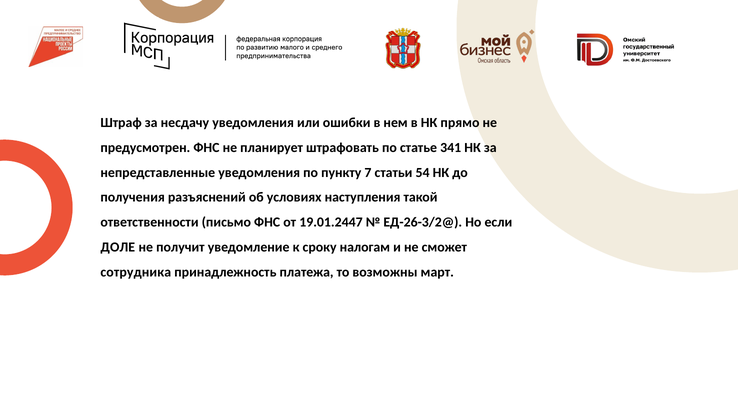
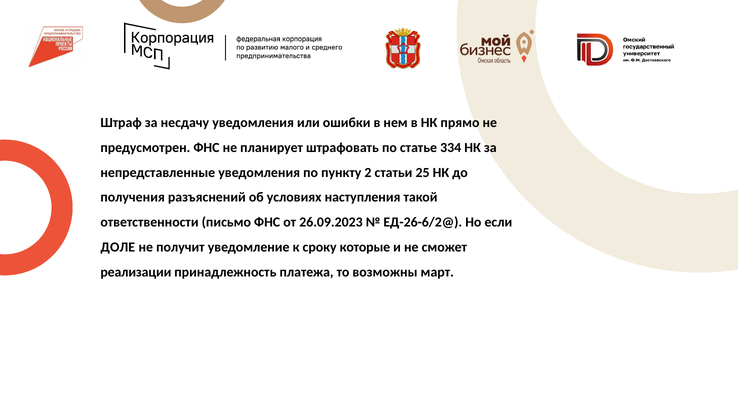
341: 341 -> 334 (451, 148)
7: 7 -> 2 (368, 173)
54: 54 -> 25 (423, 173)
19.01.2447: 19.01.2447 -> 26.09.2023 (331, 222)
ЕД-26-3/2@: ЕД-26-3/2@ -> ЕД-26-6/2@ (423, 222)
налогам: налогам -> которые (365, 247)
сотрудника: сотрудника -> реализации (136, 272)
